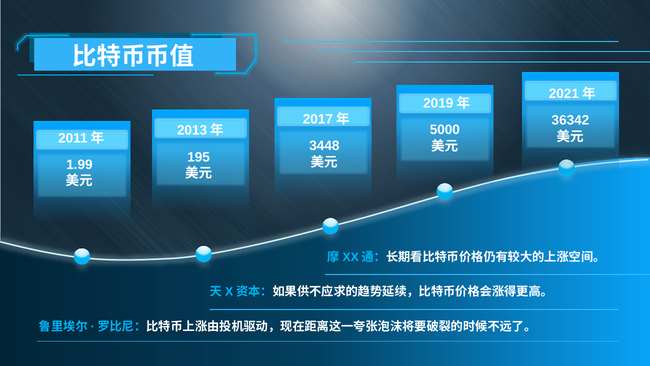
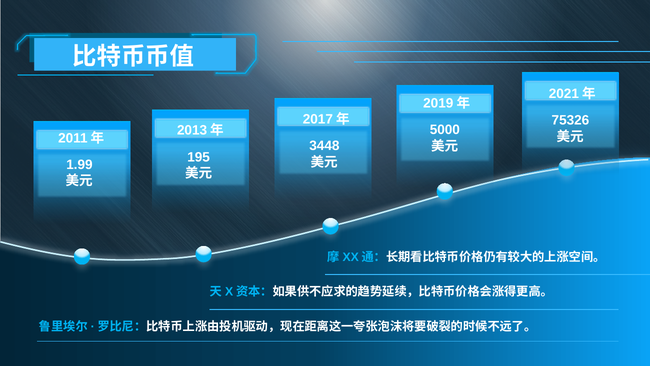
36342: 36342 -> 75326 (570, 120)
